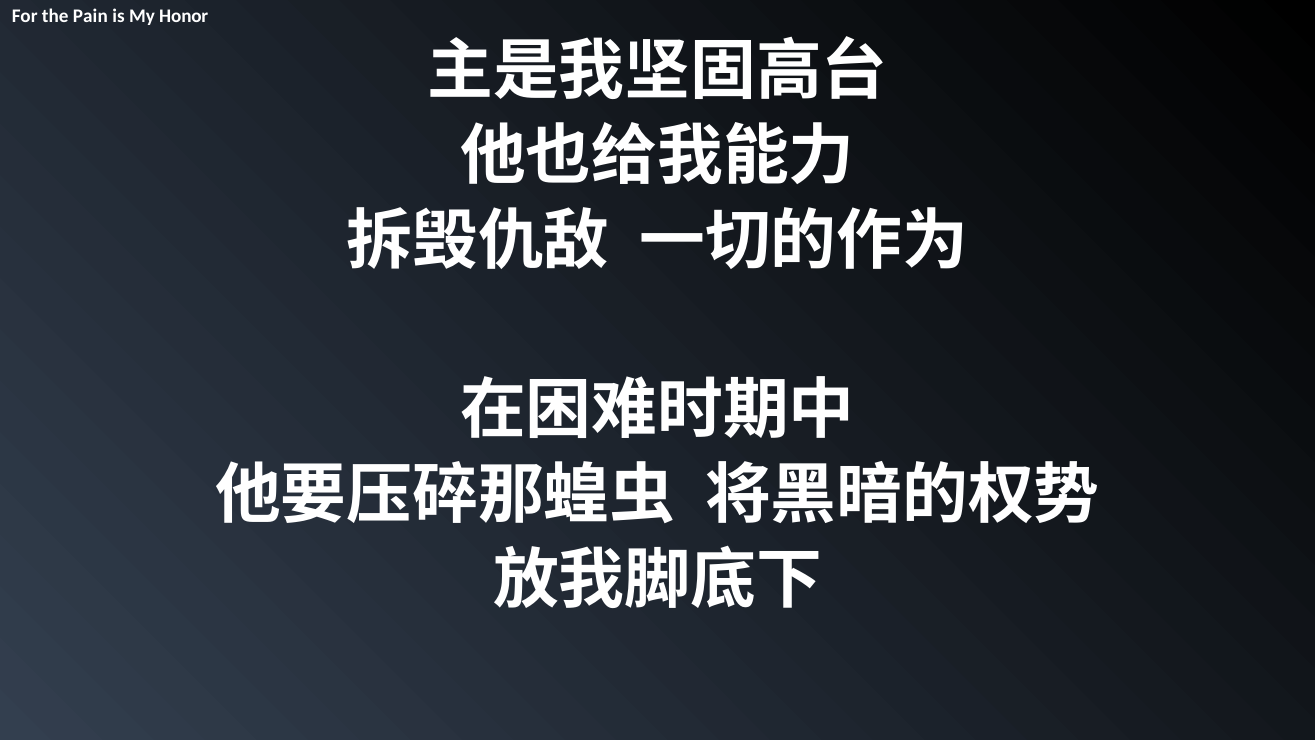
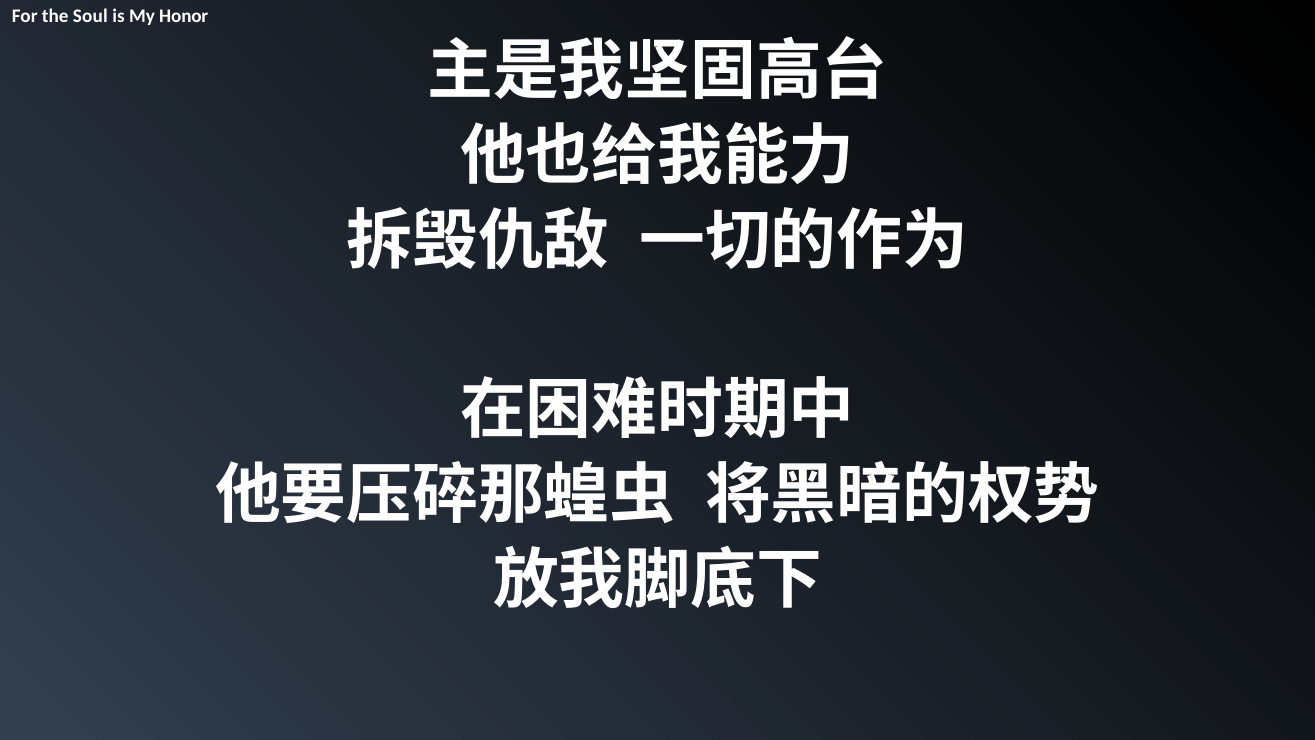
Pain: Pain -> Soul (90, 16)
